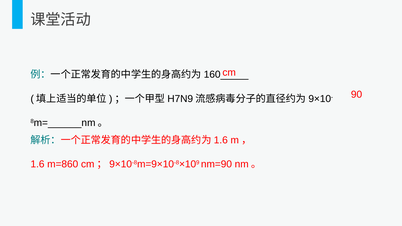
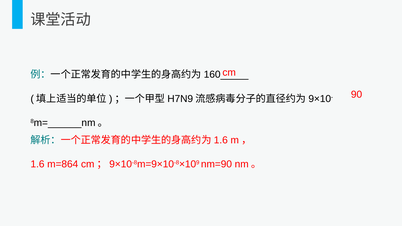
m=860: m=860 -> m=864 (63, 164)
